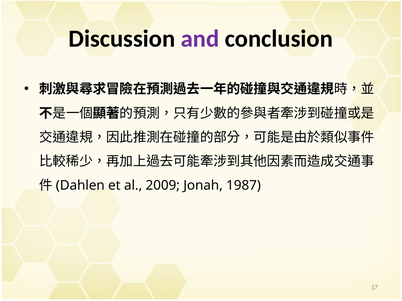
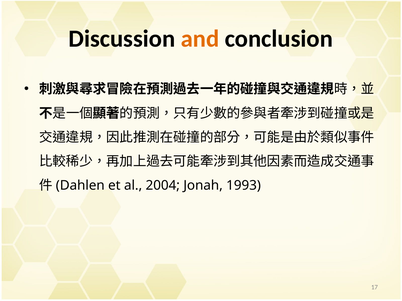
and colour: purple -> orange (200, 39)
2009: 2009 -> 2004 (163, 186)
1987: 1987 -> 1993 (244, 186)
